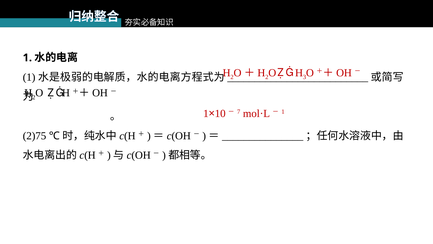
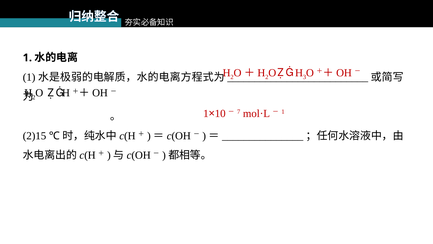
2)75: 2)75 -> 2)15 (34, 136)
